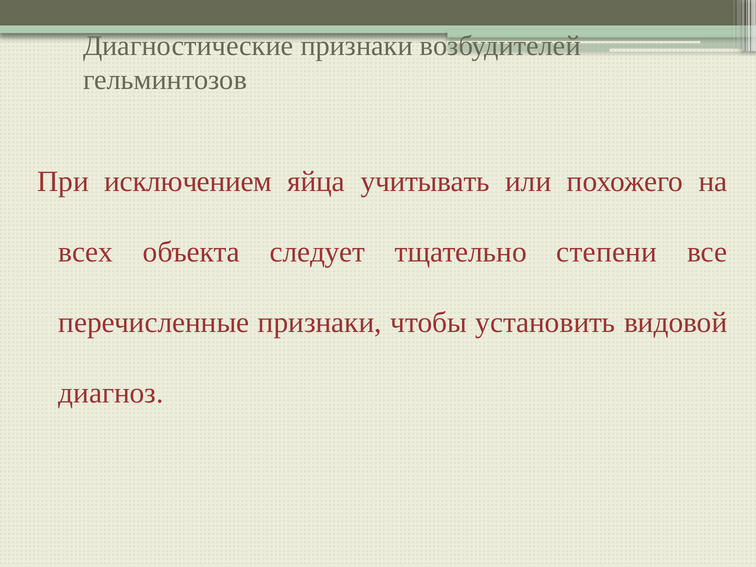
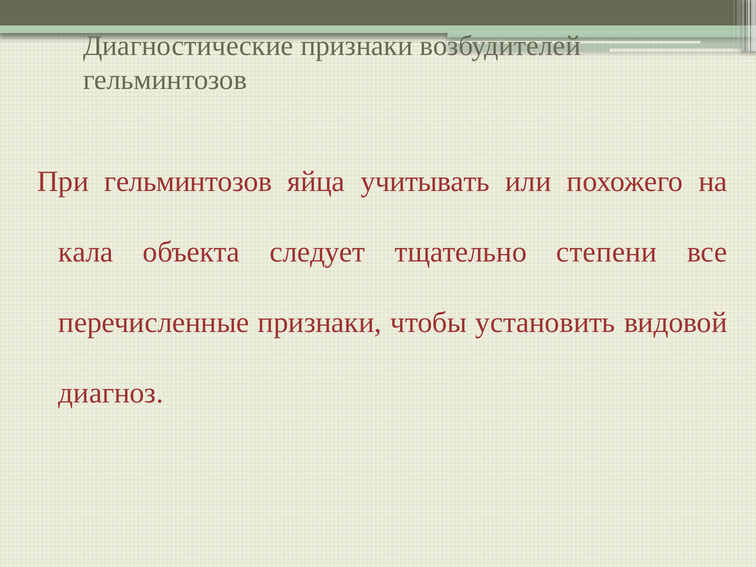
При исключением: исключением -> гельминтозов (188, 181)
всех: всех -> кала (86, 252)
